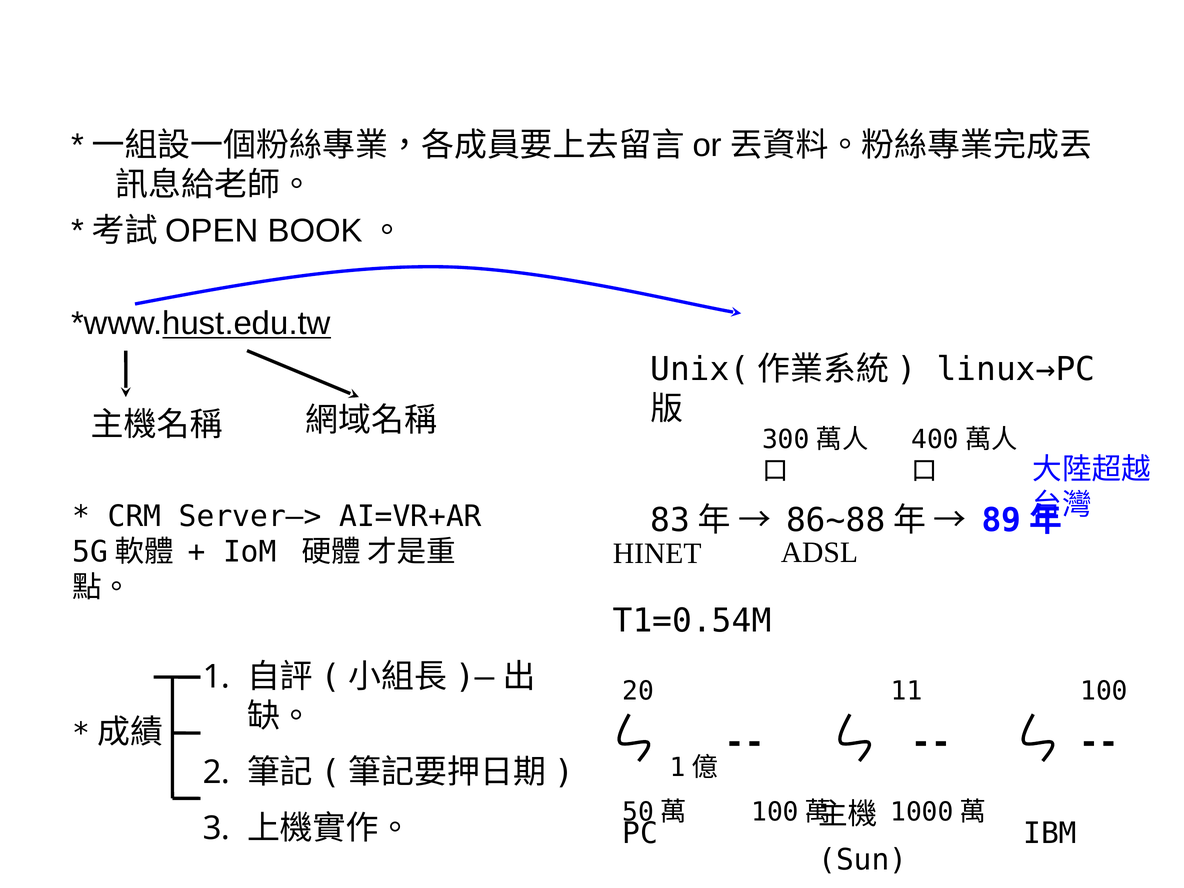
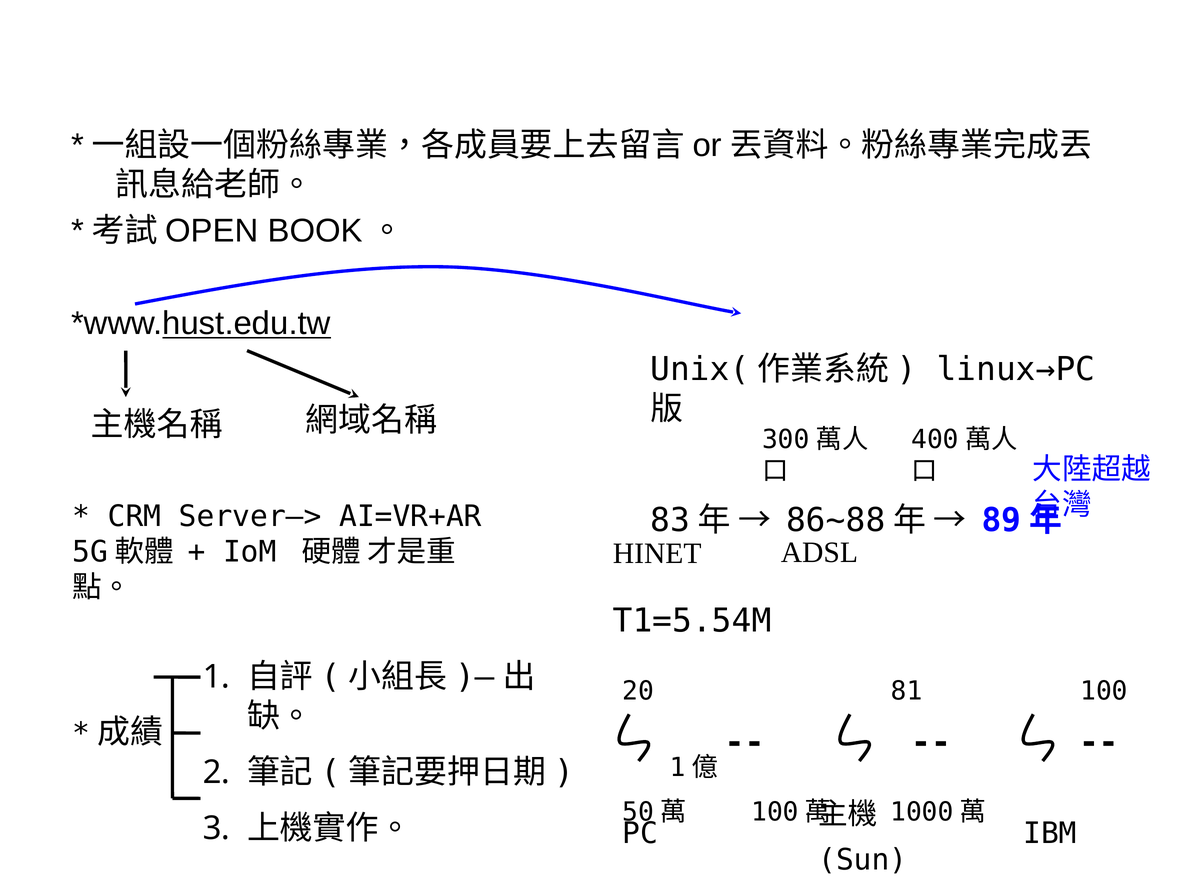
T1=0.54M: T1=0.54M -> T1=5.54M (692, 621)
11: 11 -> 81 (907, 691)
